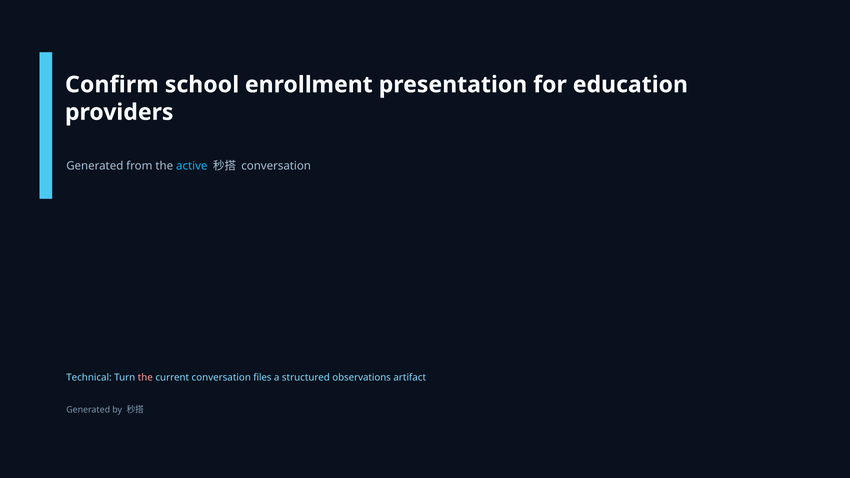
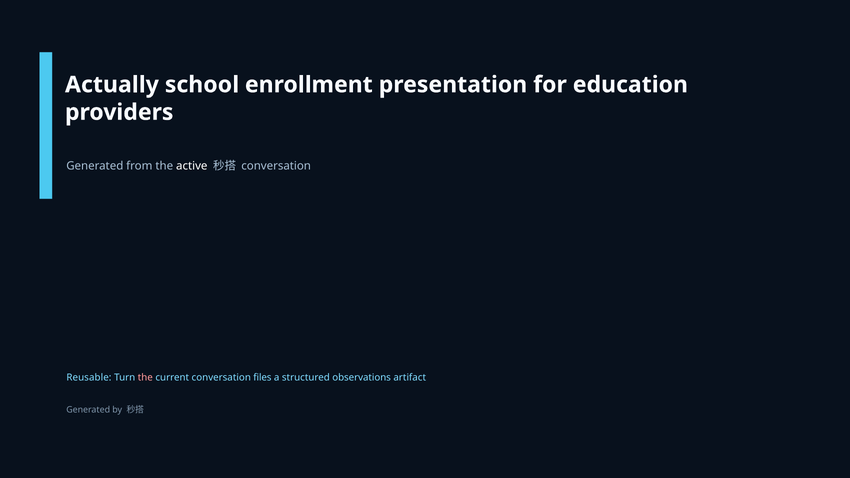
Confirm: Confirm -> Actually (112, 85)
active colour: light blue -> white (192, 166)
Technical: Technical -> Reusable (89, 377)
